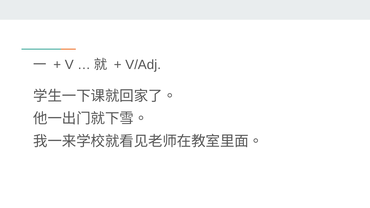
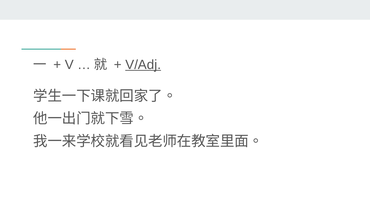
V/Adj underline: none -> present (143, 65)
